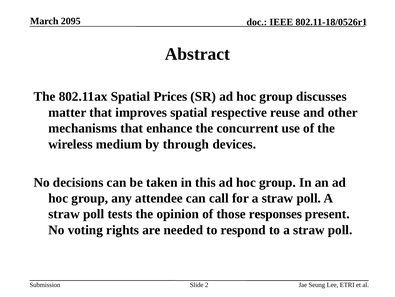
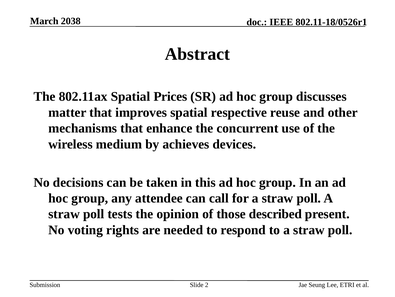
2095: 2095 -> 2038 (71, 21)
through: through -> achieves (186, 144)
responses: responses -> described (275, 214)
